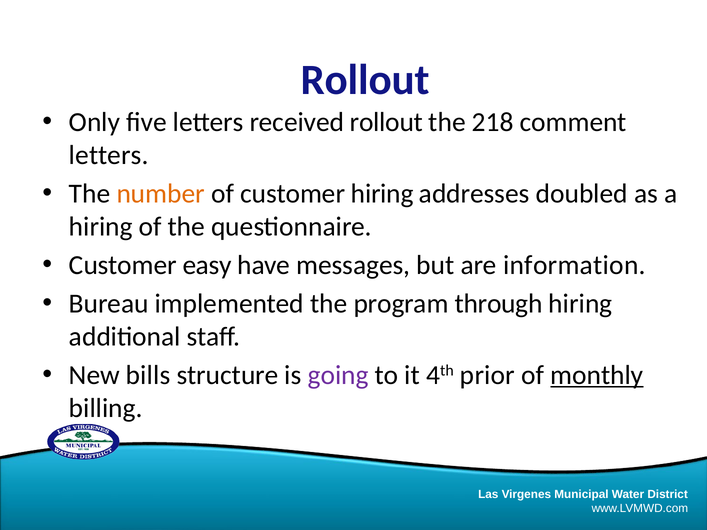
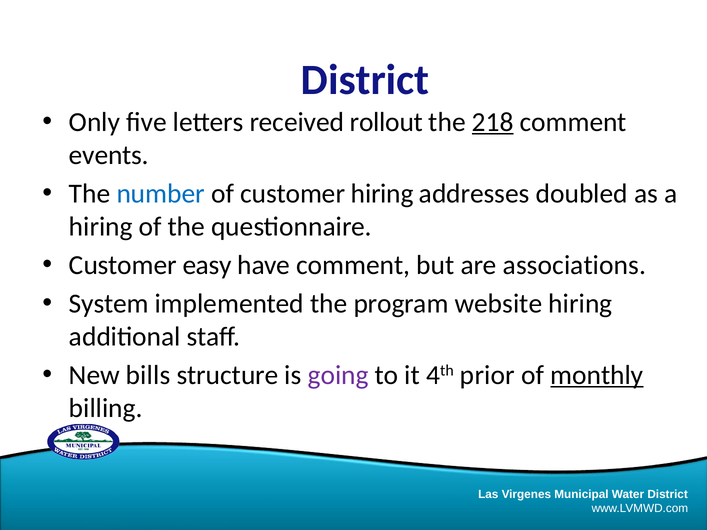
Rollout: Rollout -> District (365, 80)
218 underline: none -> present (493, 122)
letters: letters -> events (109, 155)
number colour: orange -> blue (161, 194)
have messages: messages -> comment (353, 265)
information: information -> associations (574, 265)
Bureau: Bureau -> System (109, 304)
through: through -> website (498, 304)
